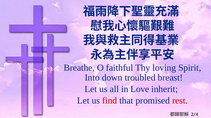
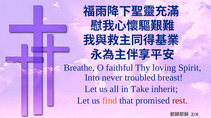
down: down -> never (112, 78)
Love: Love -> Take (140, 90)
find colour: red -> orange (110, 101)
